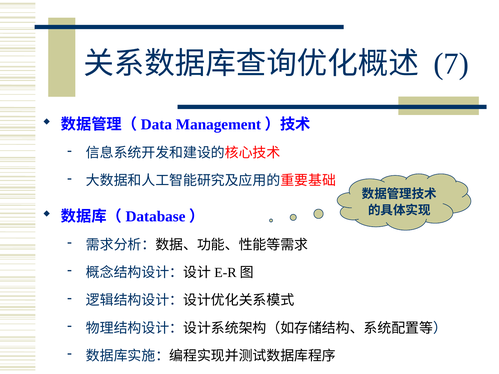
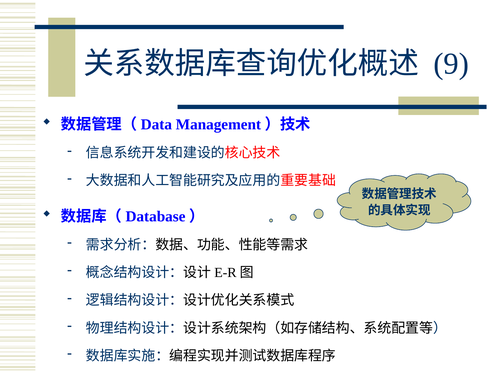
7: 7 -> 9 (451, 64)
